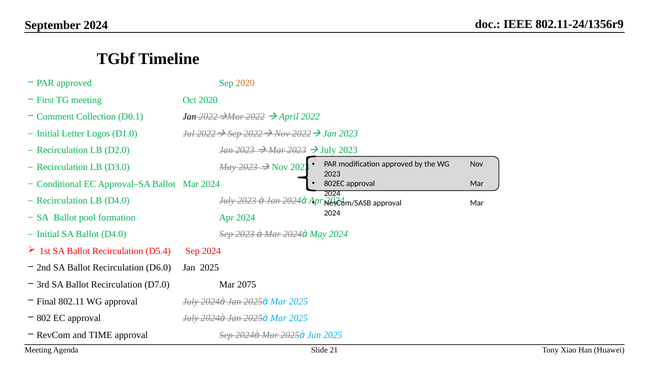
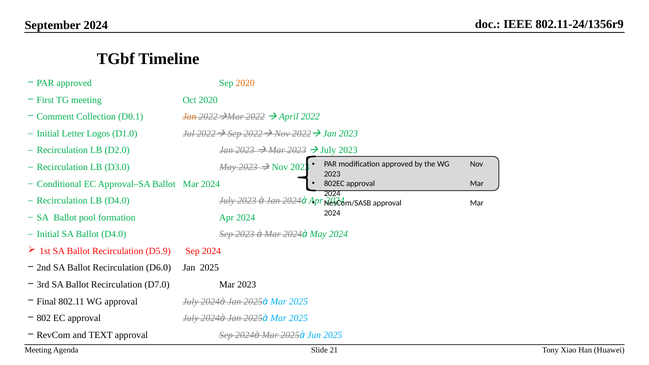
Jan colour: black -> orange (189, 117)
D5.4: D5.4 -> D5.9 (158, 251)
D7.0 Mar 2075: 2075 -> 2023 (247, 285)
TIME: TIME -> TEXT (101, 335)
